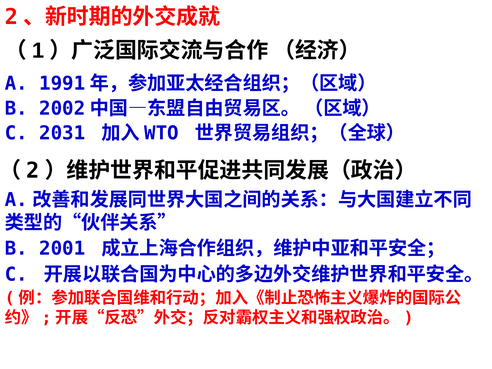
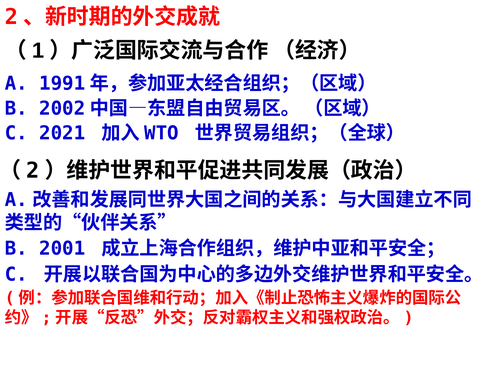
2031: 2031 -> 2021 (62, 133)
